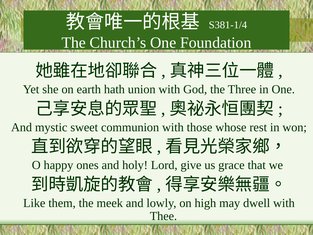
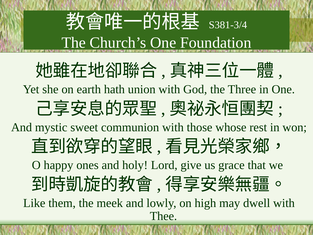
S381-1/4: S381-1/4 -> S381-3/4 (228, 25)
